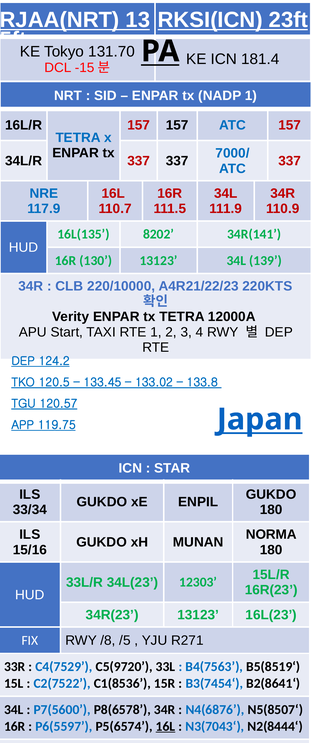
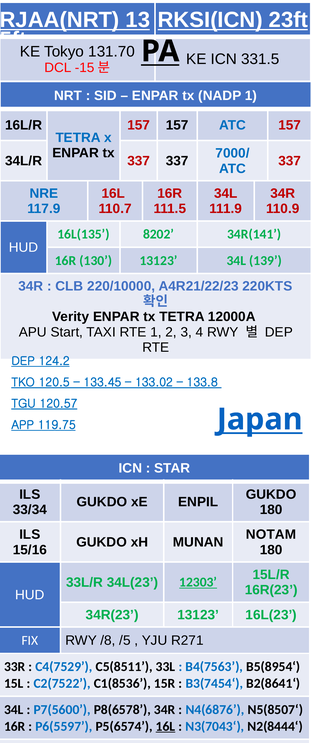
181.4: 181.4 -> 331.5 (260, 59)
NORMA: NORMA -> NOTAM (271, 535)
12303 underline: none -> present (198, 583)
C5(9720: C5(9720 -> C5(8511 (124, 668)
B5(8519‘: B5(8519‘ -> B5(8954‘ (273, 668)
